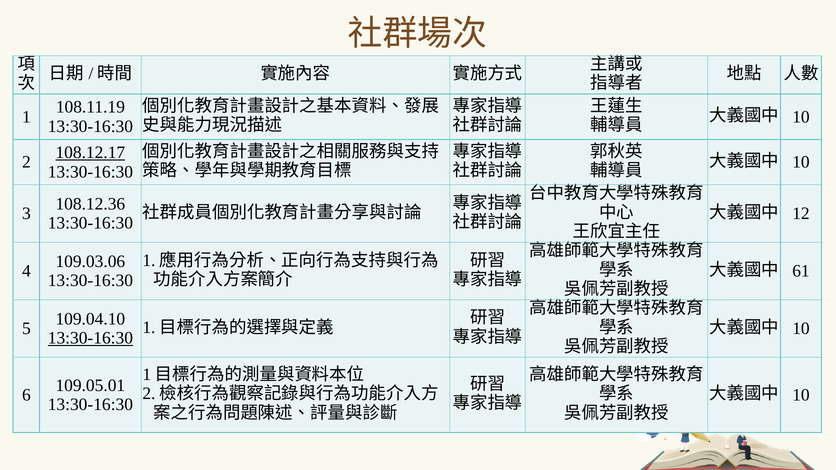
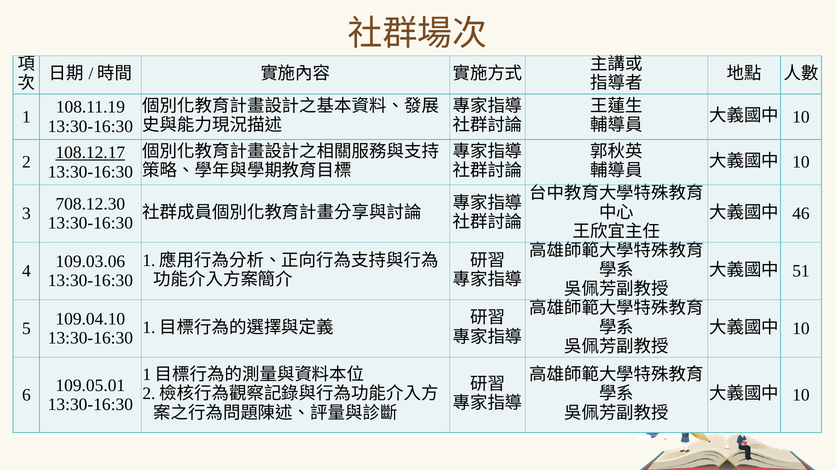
108.12.36: 108.12.36 -> 708.12.30 (90, 204)
12: 12 -> 46 (801, 214)
61: 61 -> 51 (801, 271)
13:30-16:30 underline: present -> none (90, 338)
